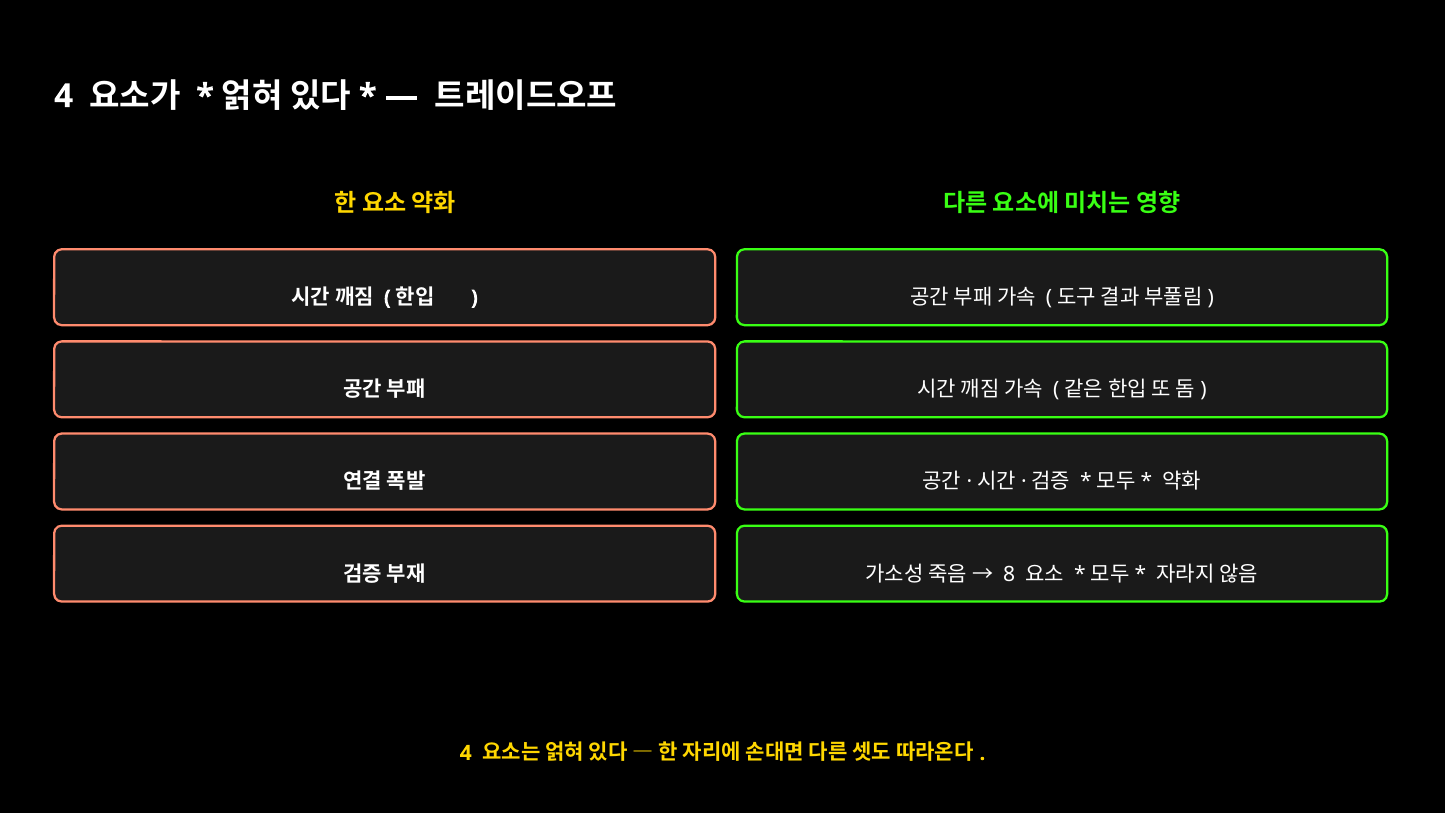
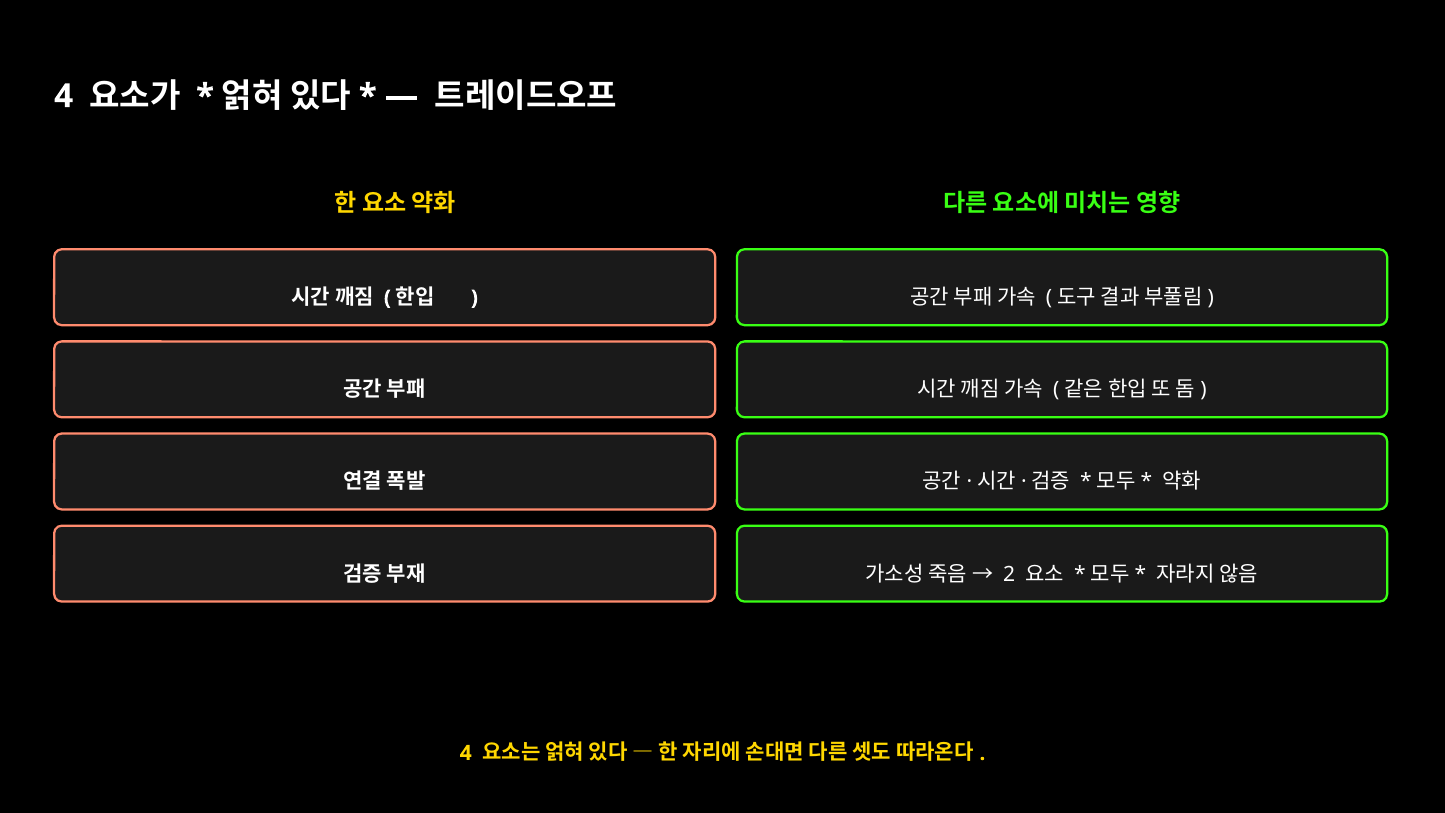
8: 8 -> 2 (1009, 574)
